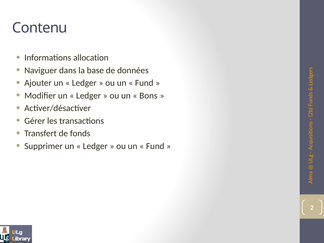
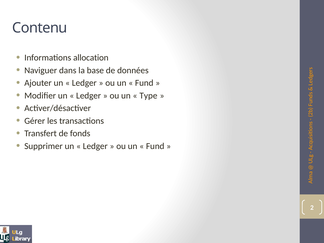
Bons: Bons -> Type (148, 96)
